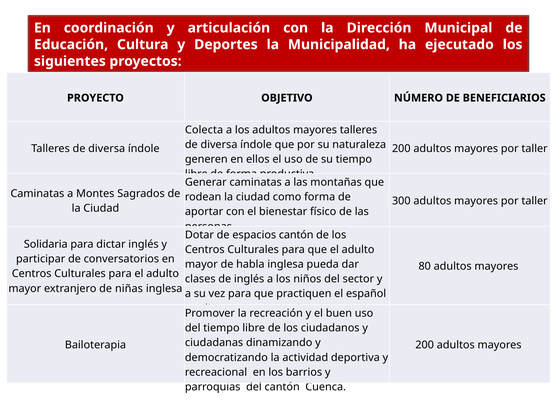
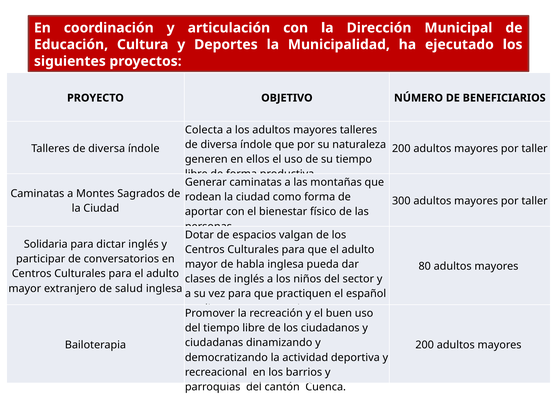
espacios cantón: cantón -> valgan (296, 235)
niñas: niñas -> salud (129, 289)
